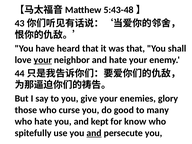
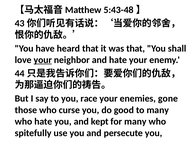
give: give -> race (89, 98)
glory: glory -> gone (168, 98)
for know: know -> many (135, 122)
and underline: present -> none (94, 133)
